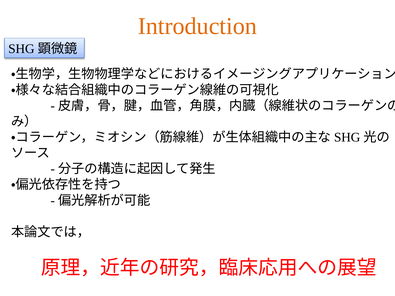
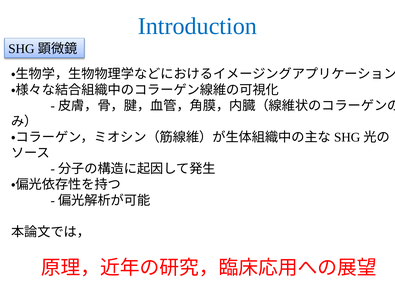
Introduction colour: orange -> blue (197, 26)
